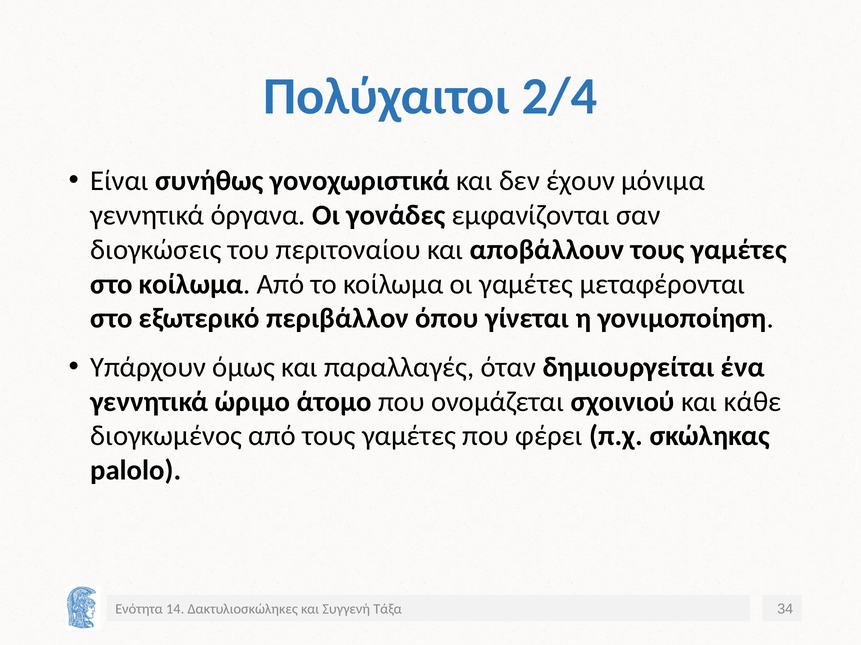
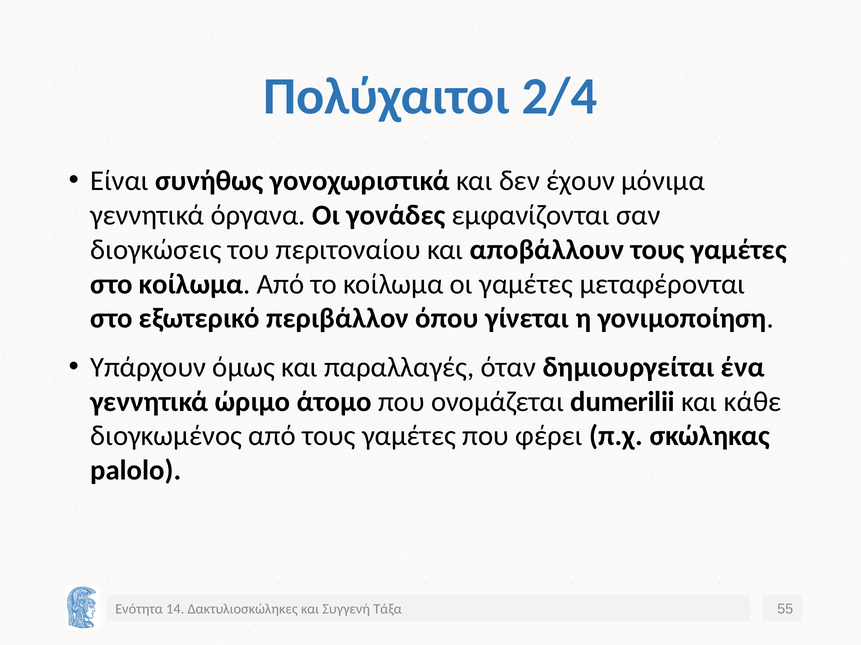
σχοινιού: σχοινιού -> dumerilii (623, 402)
34: 34 -> 55 (785, 610)
